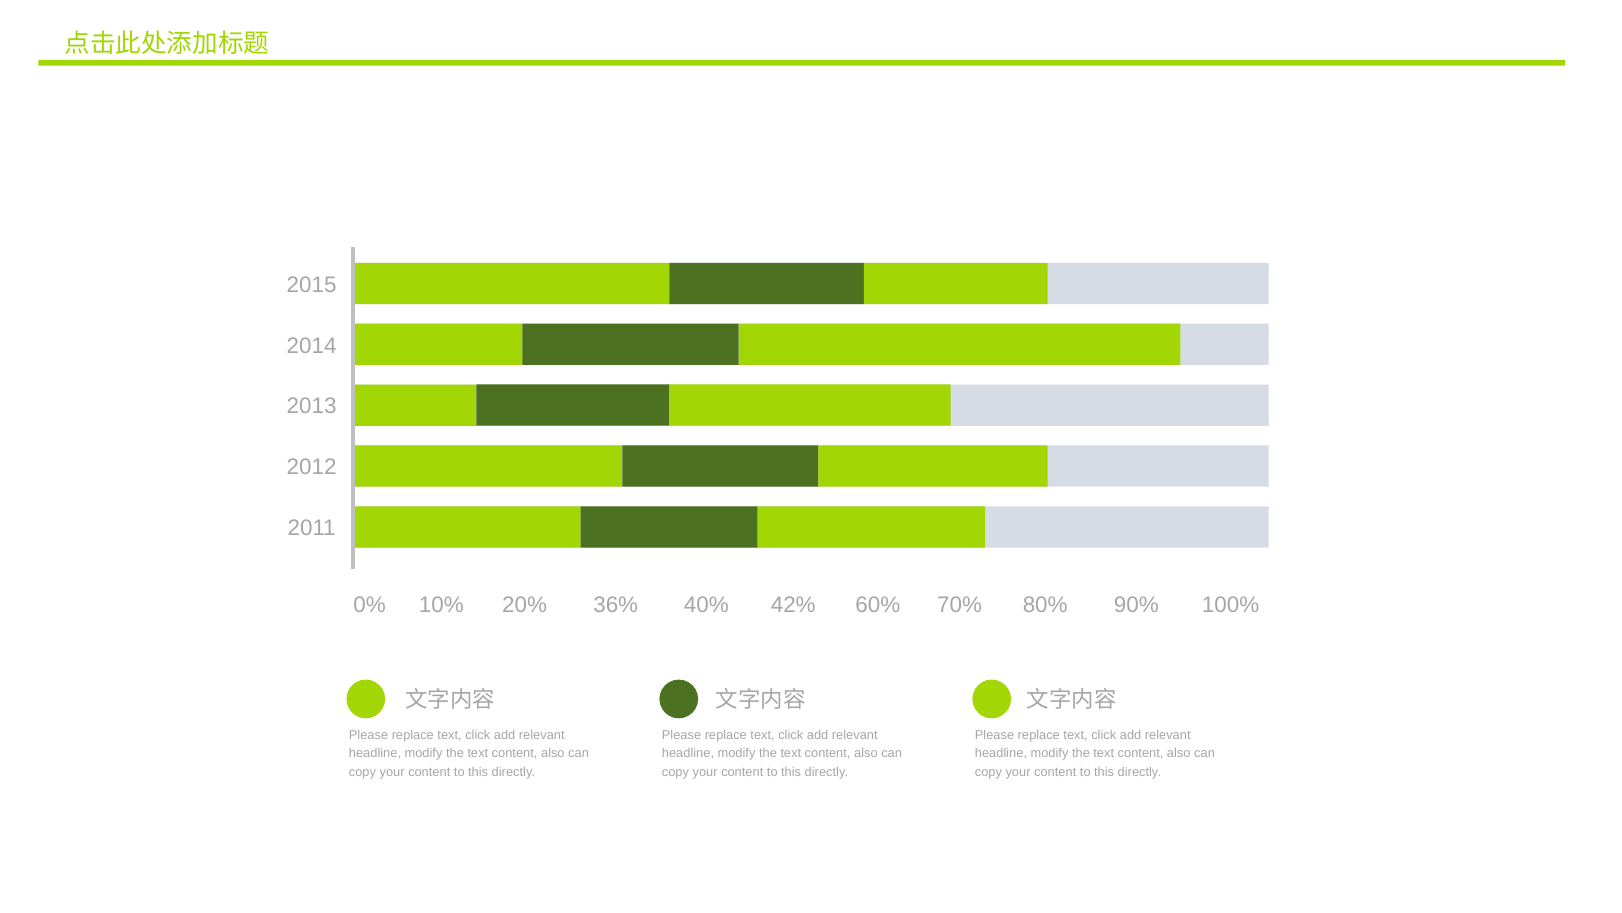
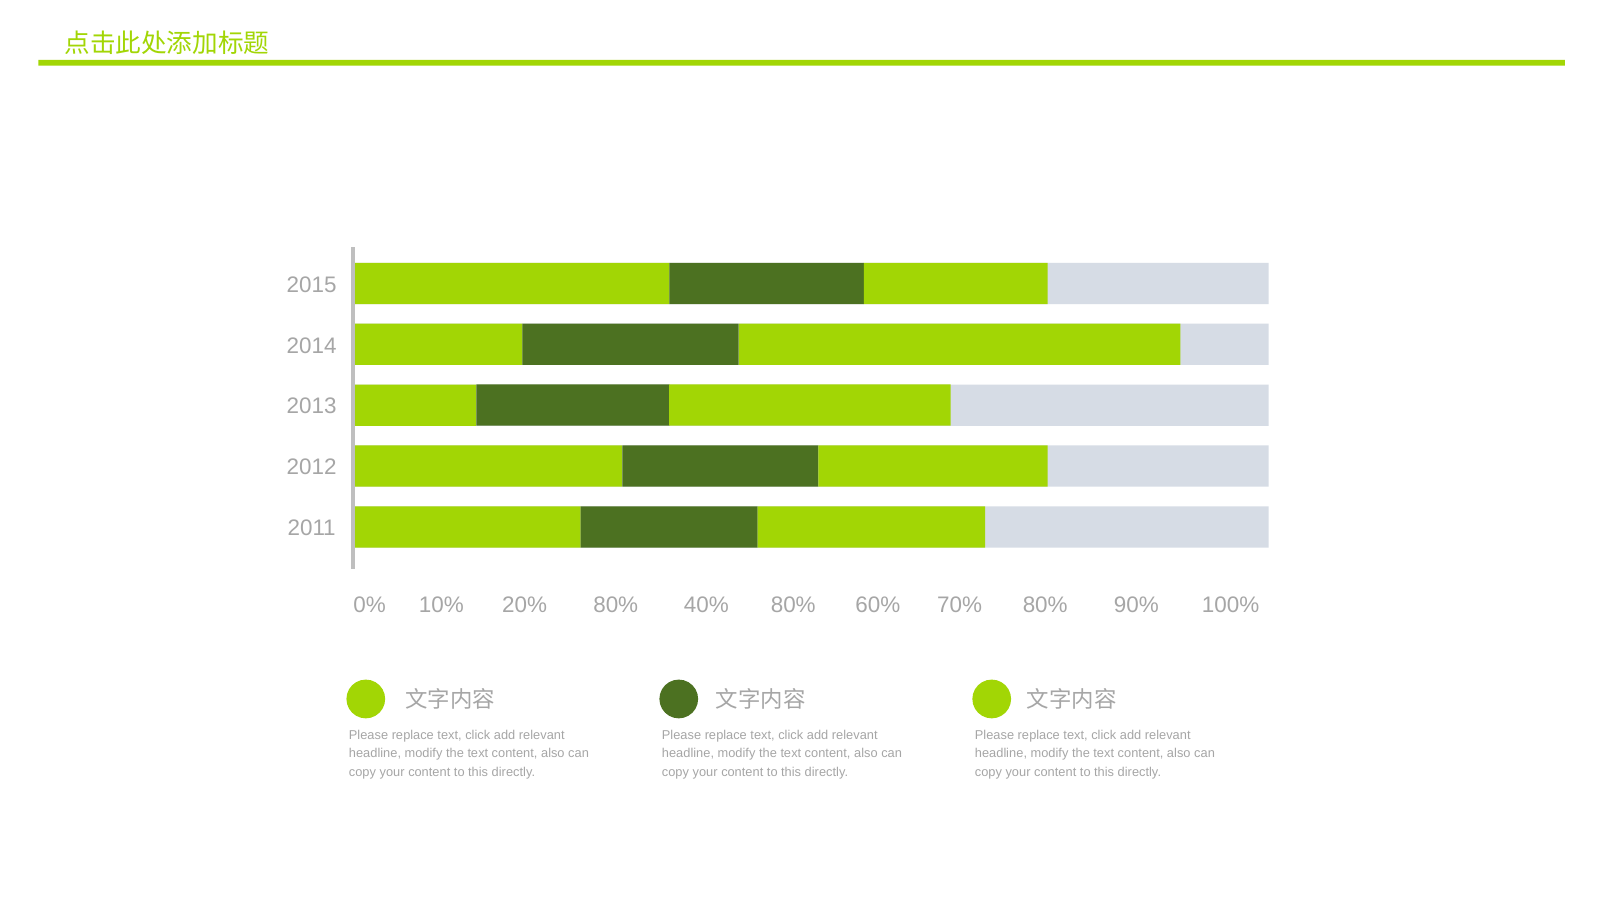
36%: 36% -> 80% (616, 605)
40% 42%: 42% -> 80% (793, 605)
